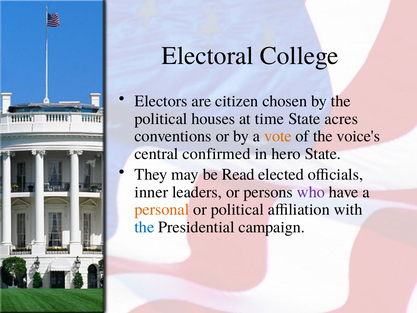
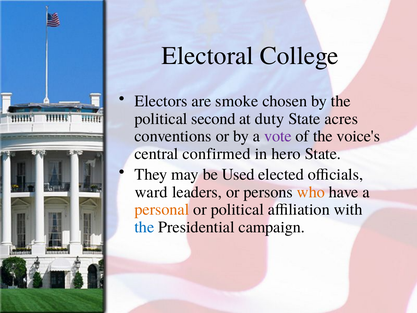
citizen: citizen -> smoke (237, 101)
houses: houses -> second (213, 119)
time: time -> duty (270, 119)
vote colour: orange -> purple (278, 136)
Read: Read -> Used (238, 174)
inner: inner -> ward (151, 192)
who colour: purple -> orange (311, 192)
